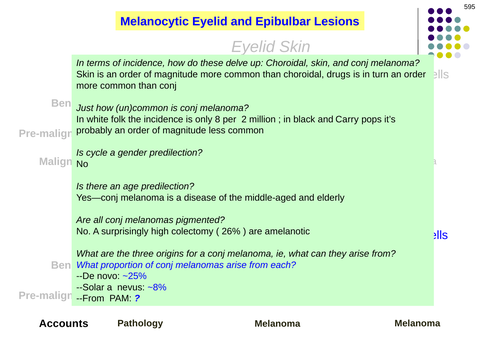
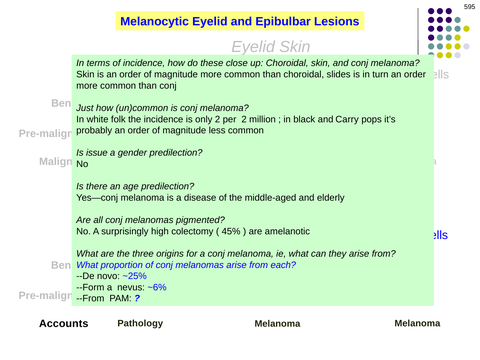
delve: delve -> close (237, 63)
drugs: drugs -> slides (339, 74)
only 8: 8 -> 2 (218, 119)
cycle: cycle -> issue (97, 153)
26%: 26% -> 45% (231, 231)
--Solar: --Solar -> --Form (90, 287)
~8%: ~8% -> ~6% (157, 287)
